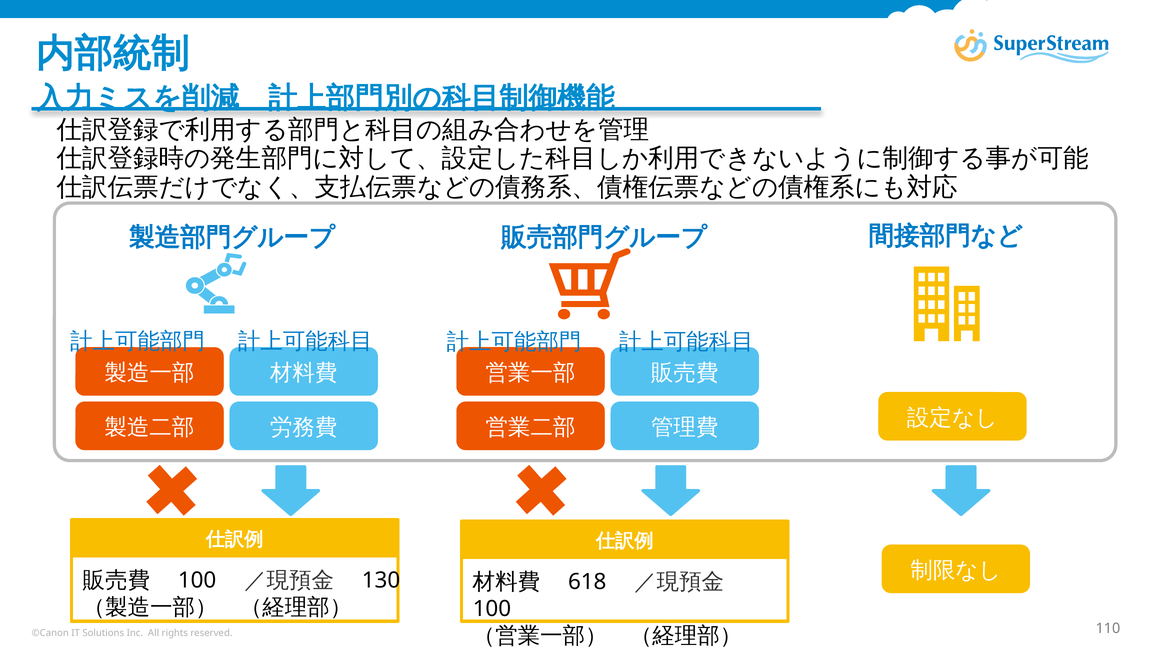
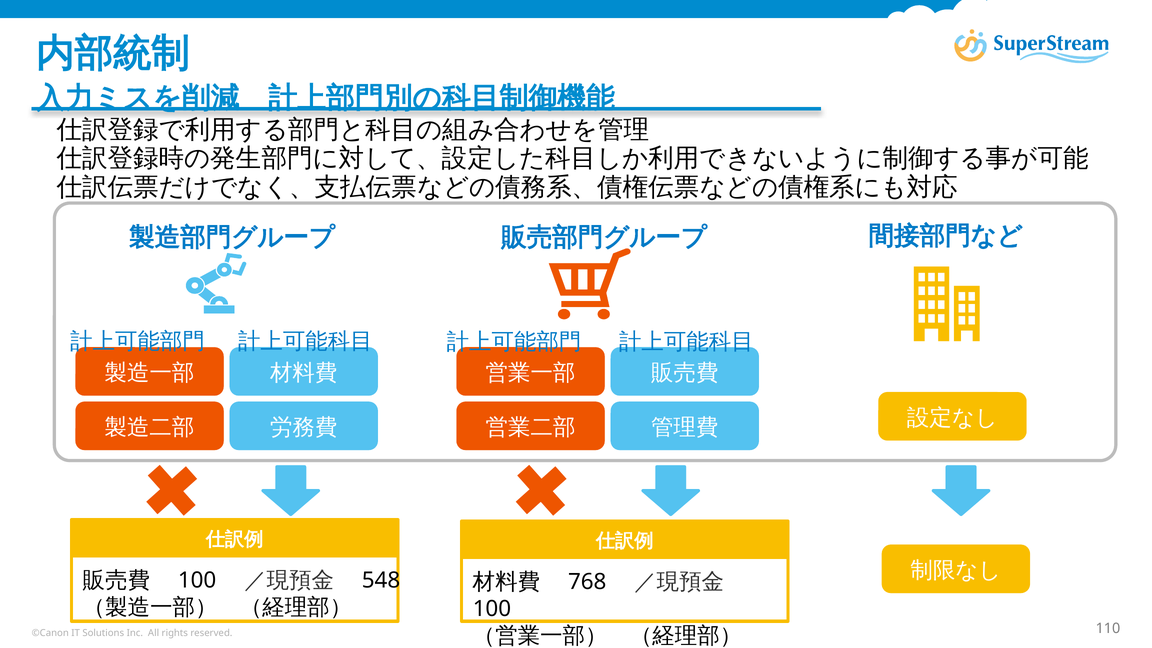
130: 130 -> 548 (381, 580)
618: 618 -> 768 (587, 582)
